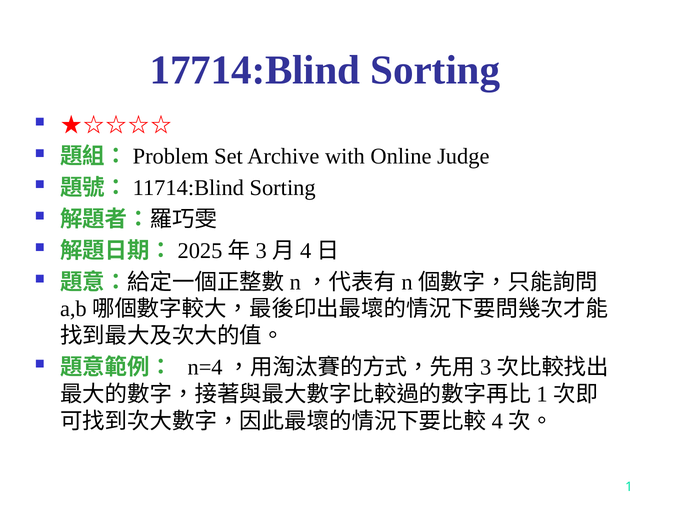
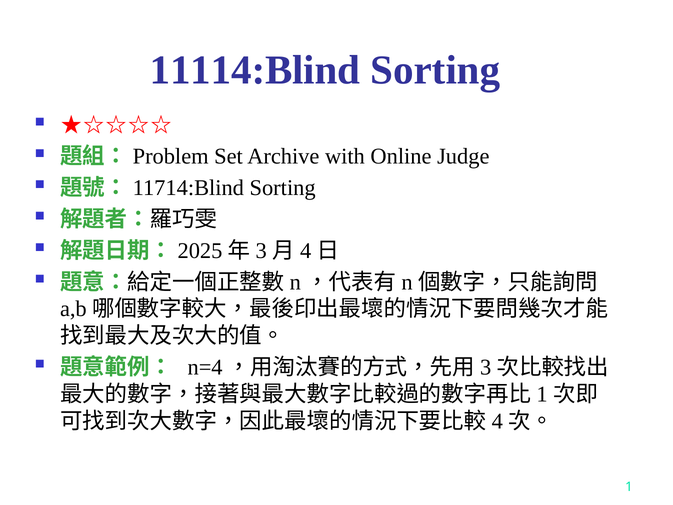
17714:Blind: 17714:Blind -> 11114:Blind (255, 70)
